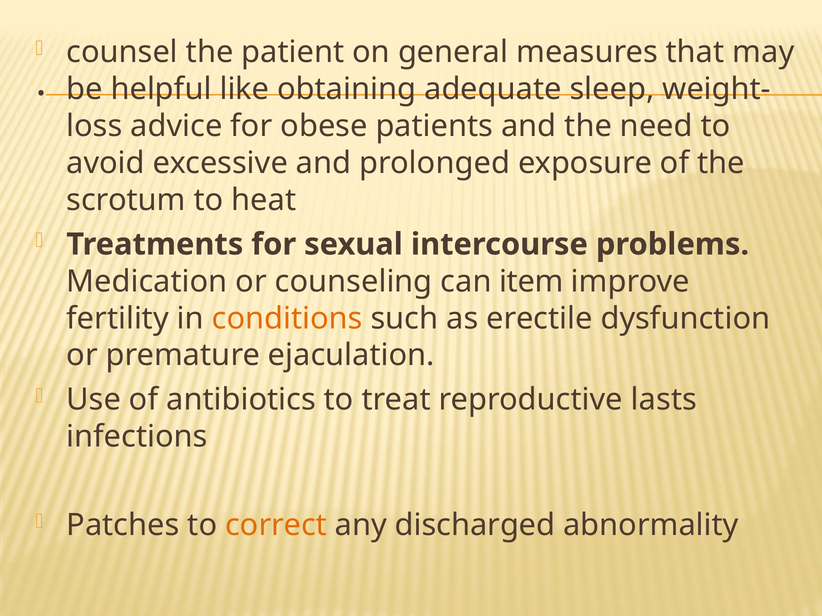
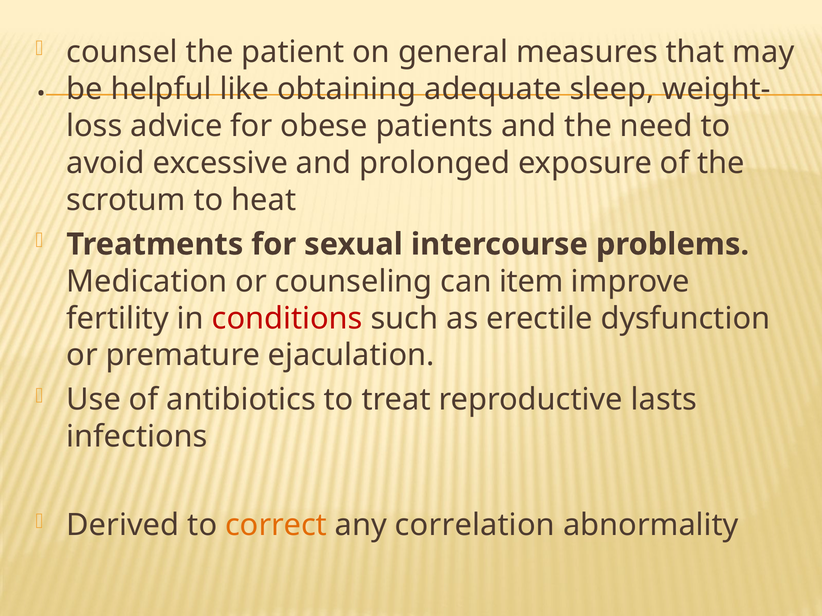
conditions colour: orange -> red (287, 319)
Patches: Patches -> Derived (123, 526)
discharged: discharged -> correlation (475, 526)
